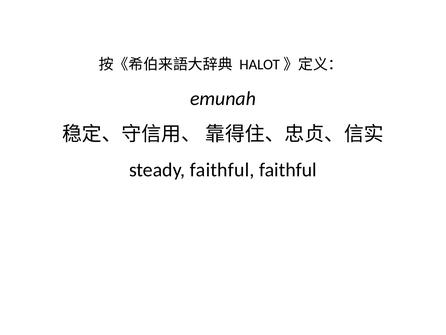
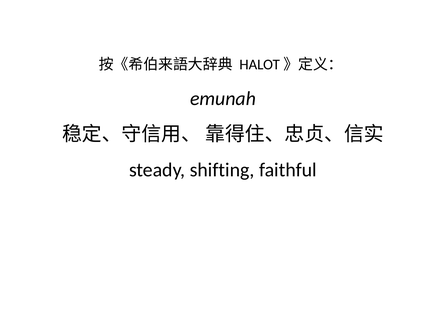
steady faithful: faithful -> shifting (222, 170)
